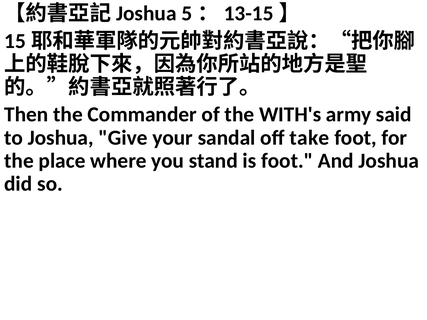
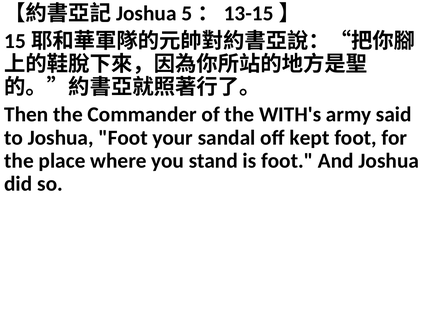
Joshua Give: Give -> Foot (123, 138)
take: take -> kept (309, 138)
